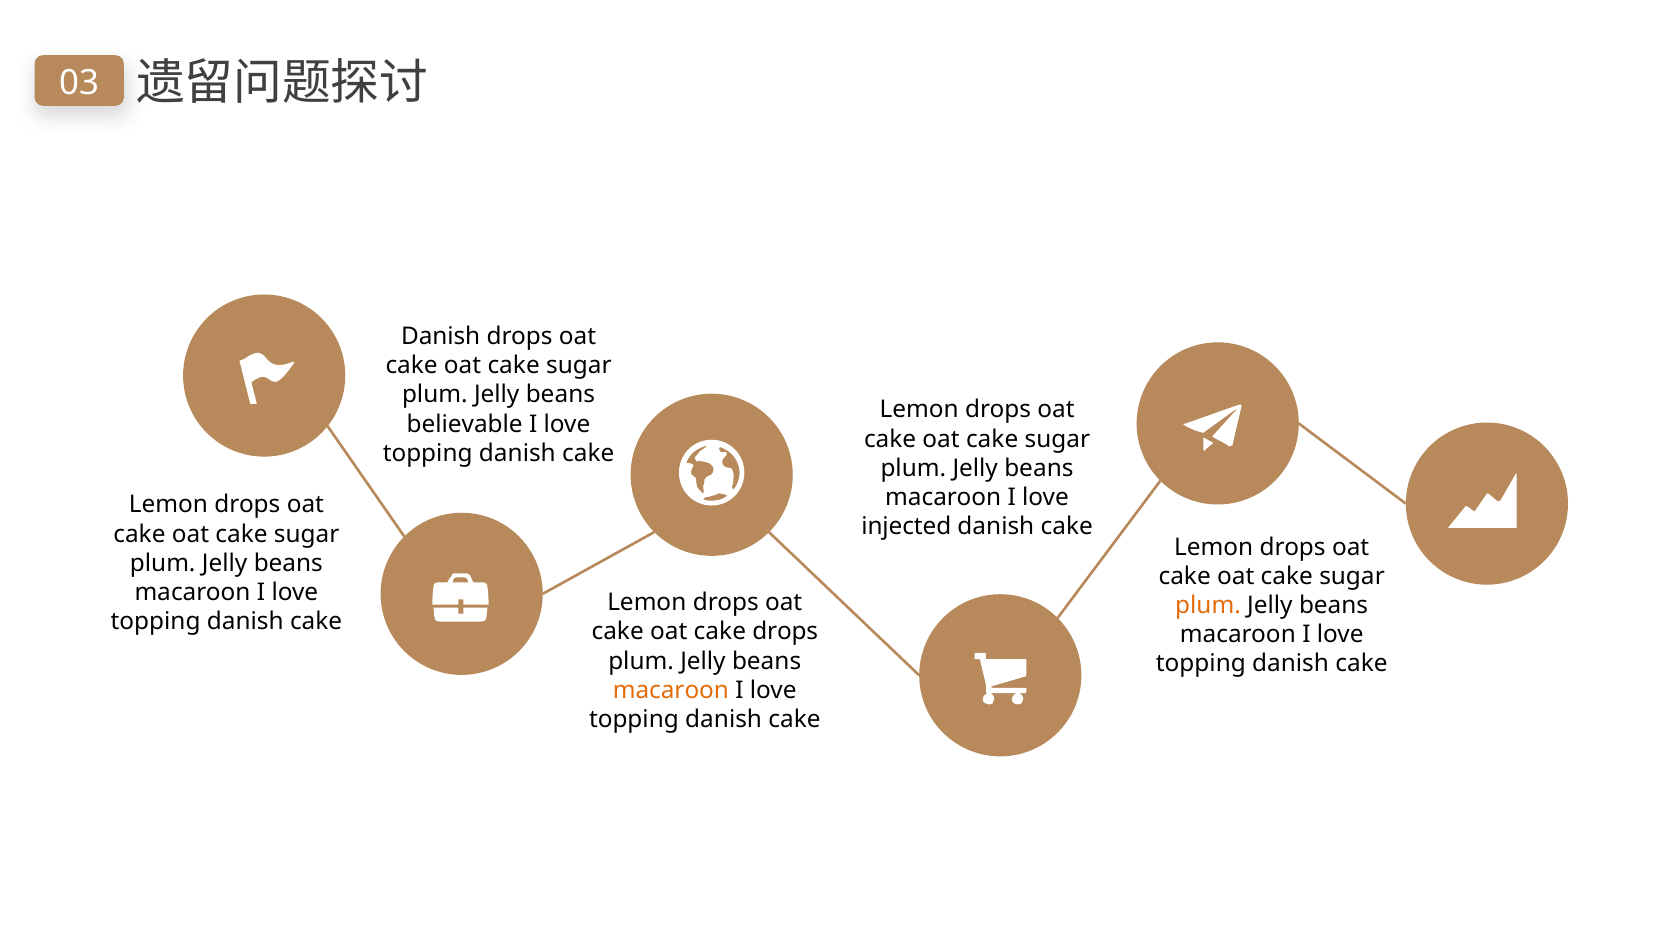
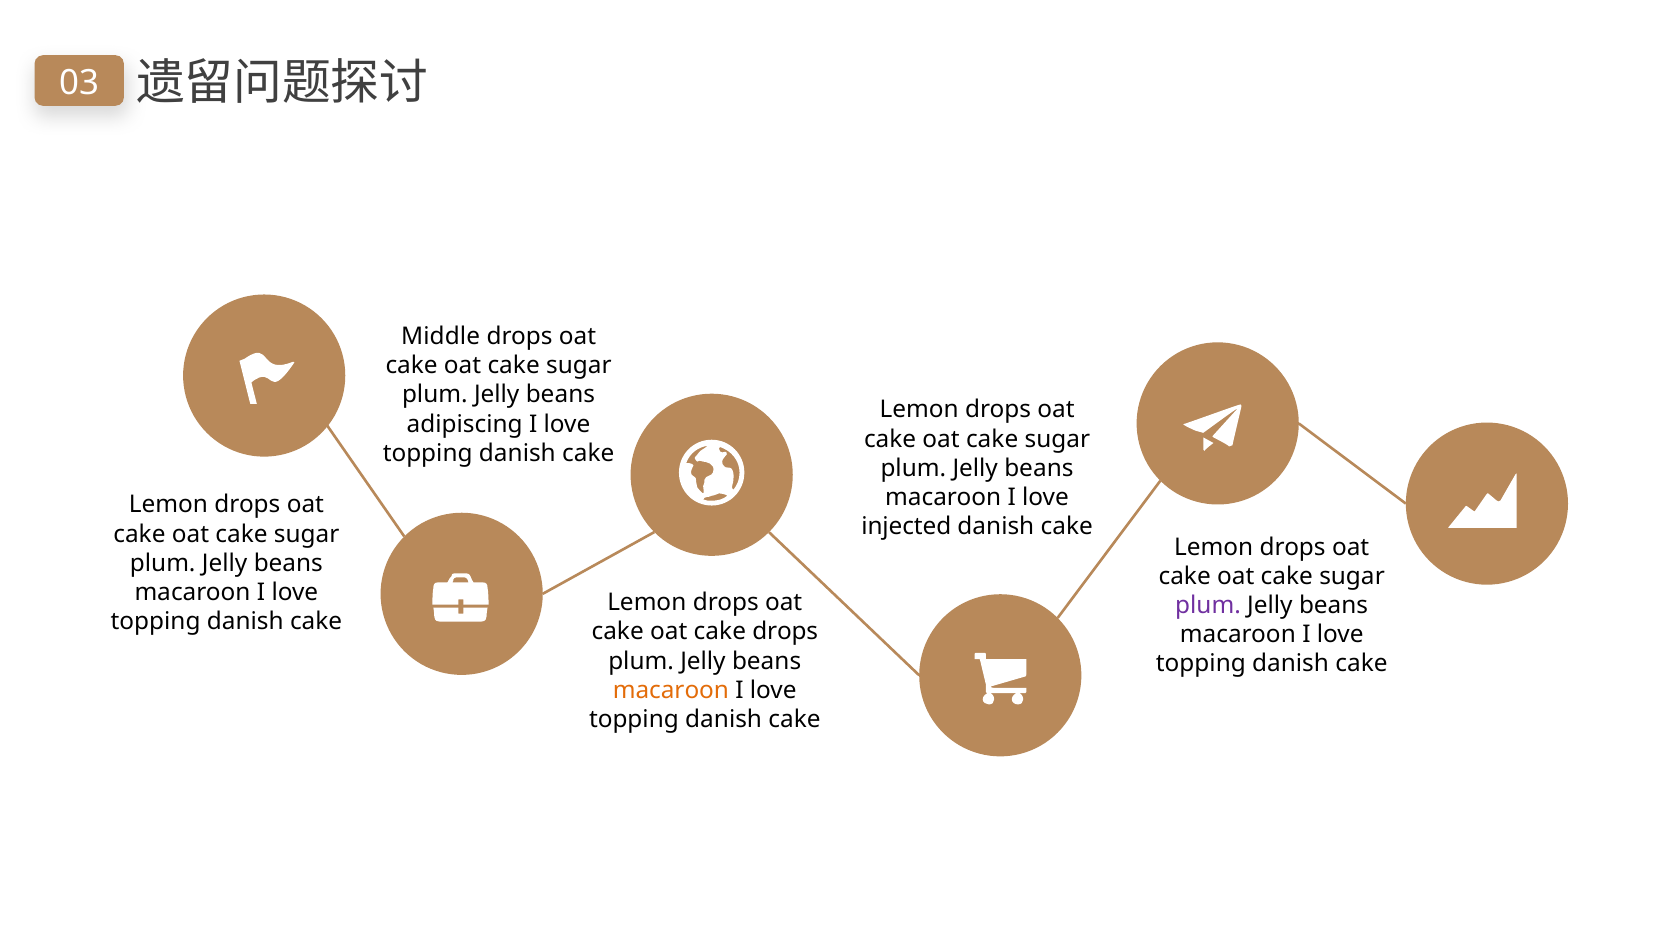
Danish: Danish -> Middle (441, 337)
believable: believable -> adipiscing (465, 424)
plum colour: orange -> purple (1208, 606)
